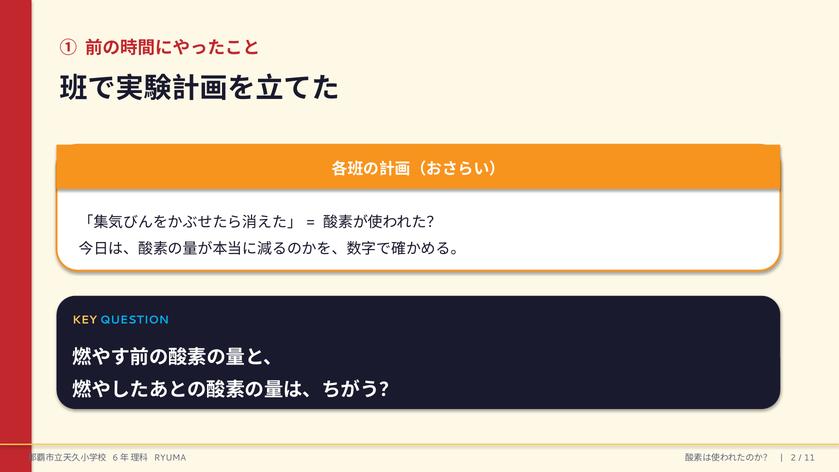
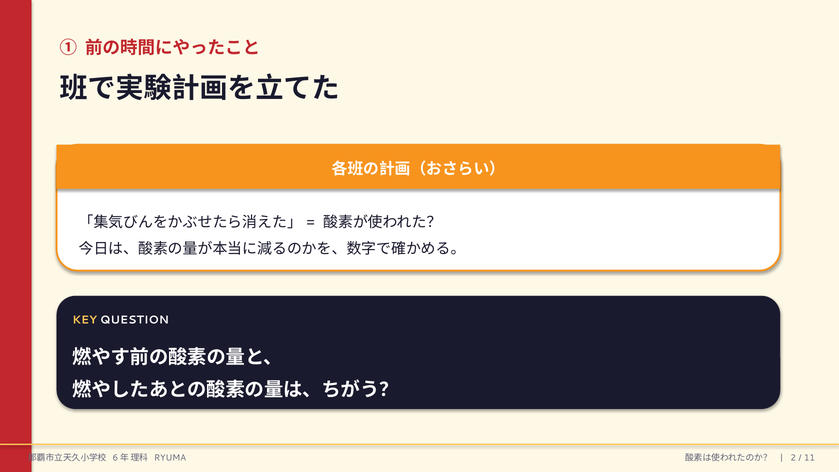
QUESTION colour: light blue -> white (134, 320)
